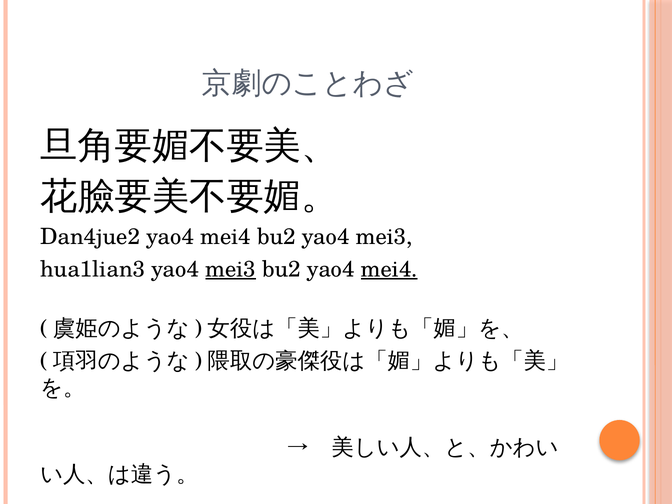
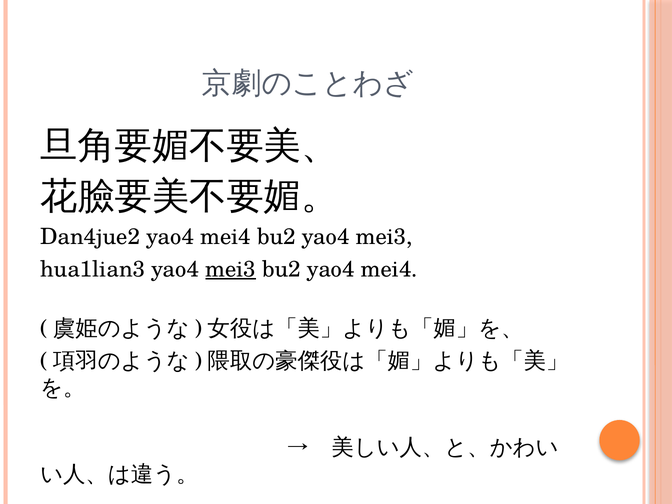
mei4 underline: present -> none (389, 269)
